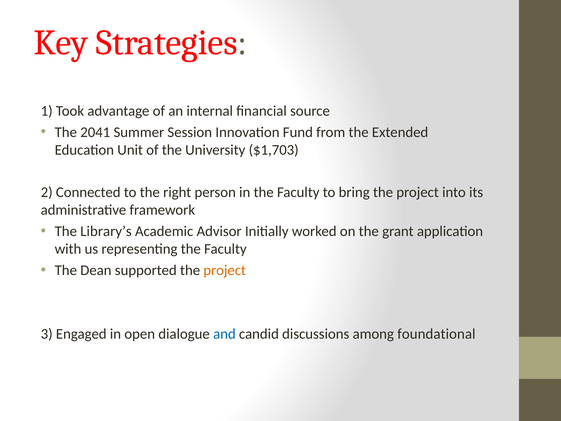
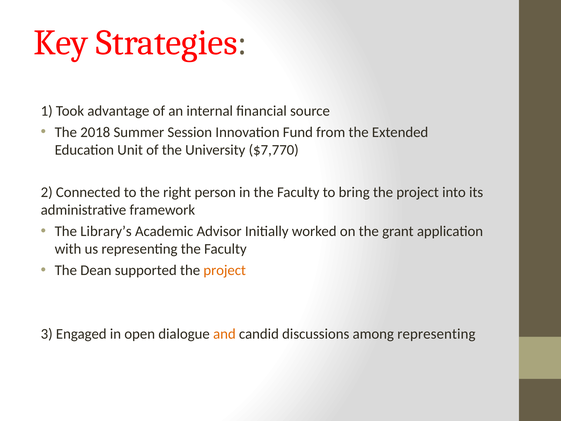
2041: 2041 -> 2018 (95, 132)
$1,703: $1,703 -> $7,770 (274, 150)
and colour: blue -> orange (224, 334)
among foundational: foundational -> representing (436, 334)
